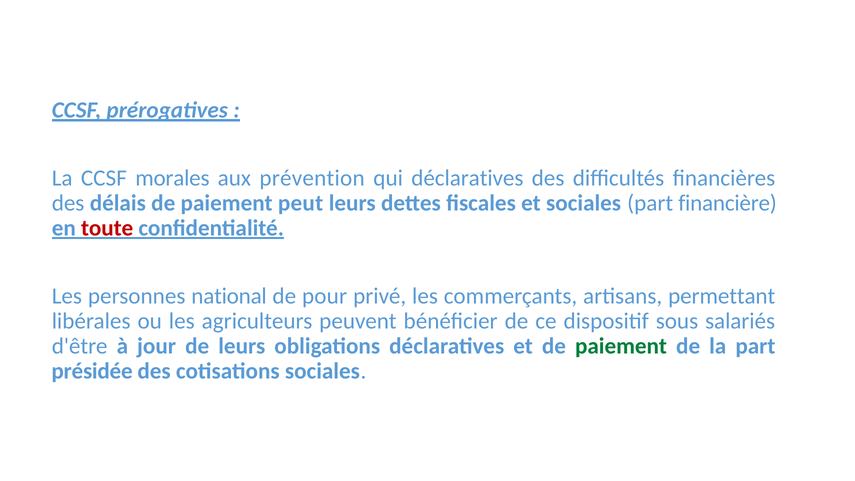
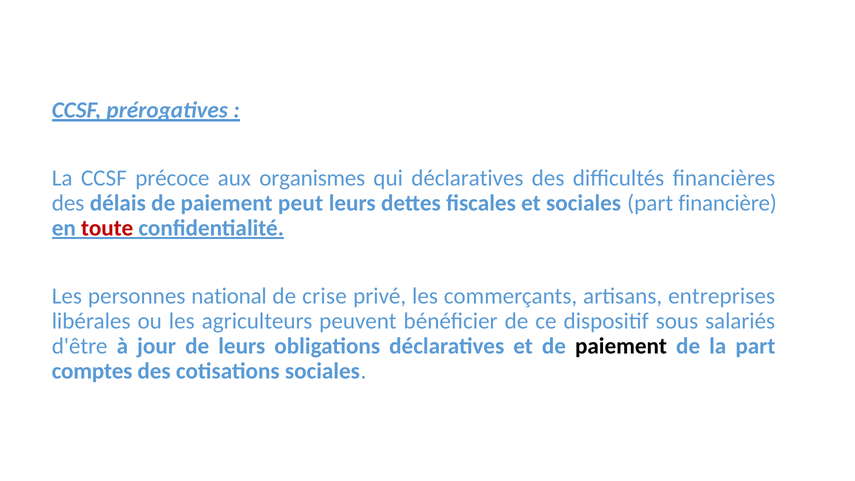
morales: morales -> précoce (172, 178)
prévention: prévention -> organismes (312, 178)
pour: pour -> crise (325, 296)
permettant: permettant -> entreprises (722, 296)
paiement colour: green -> black (621, 346)
présidée: présidée -> comptes (92, 371)
